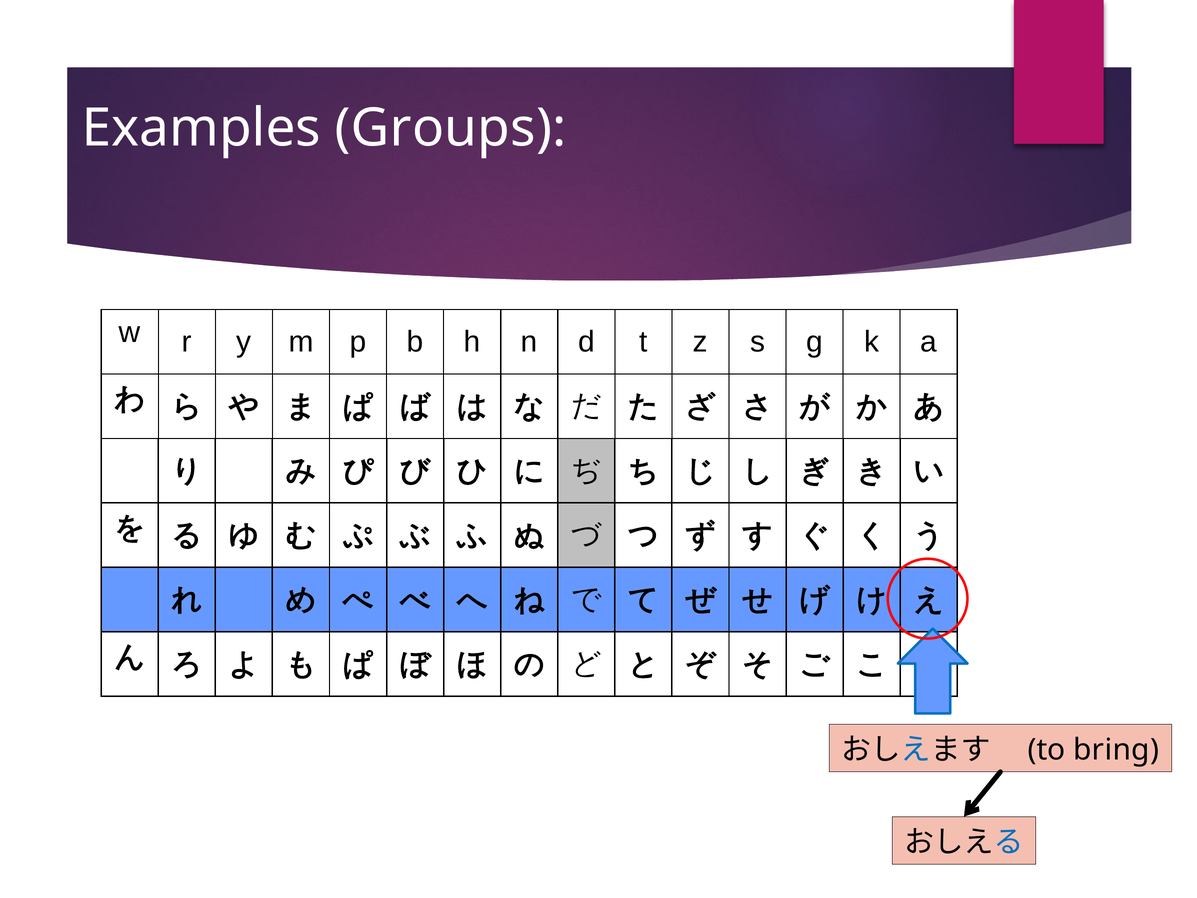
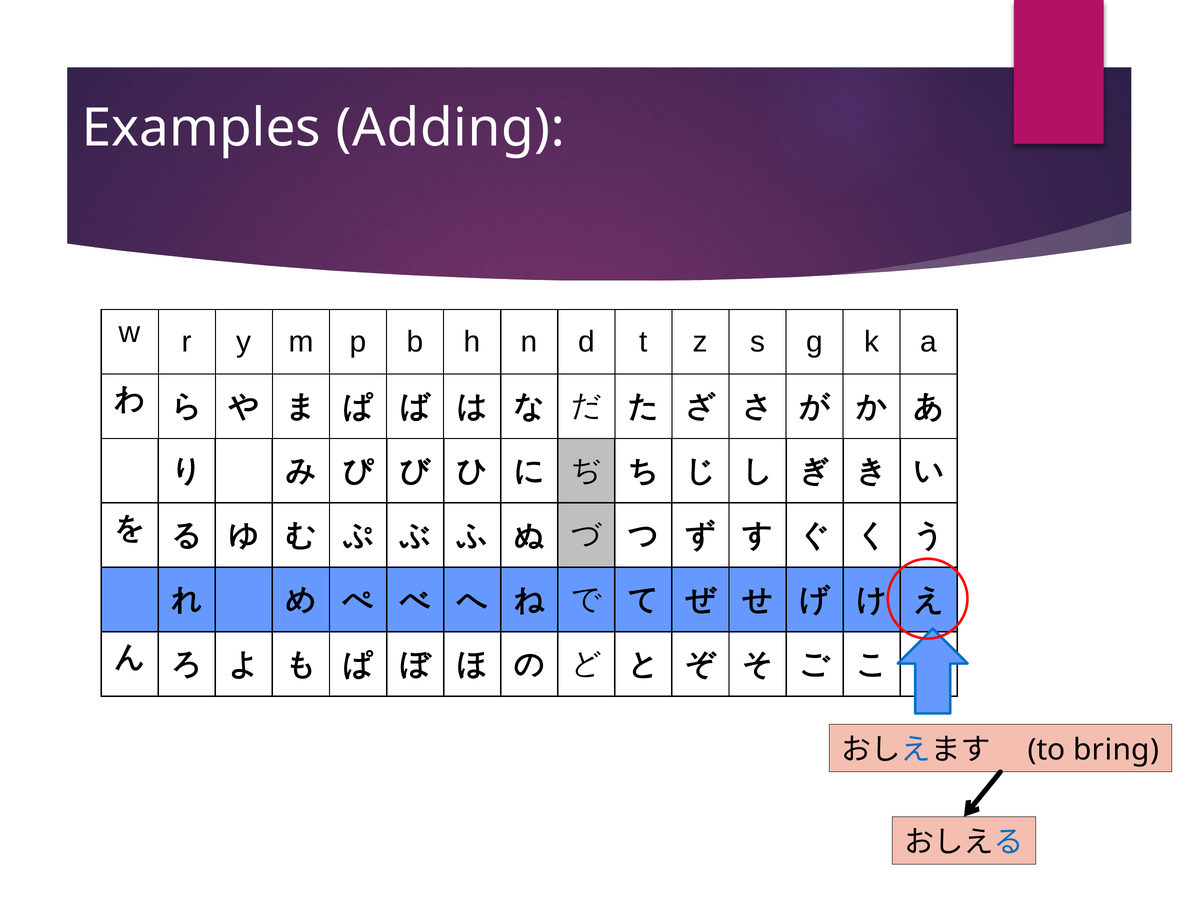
Groups: Groups -> Adding (450, 128)
